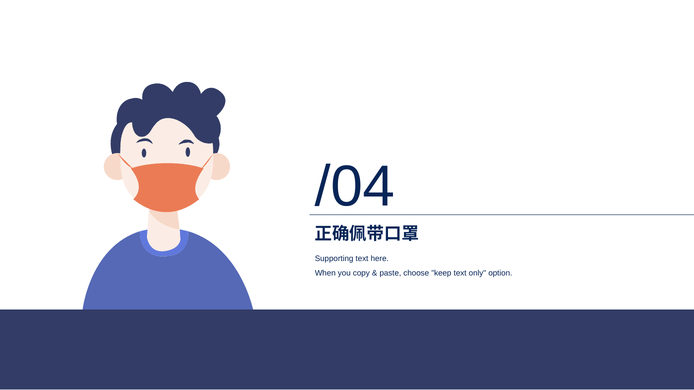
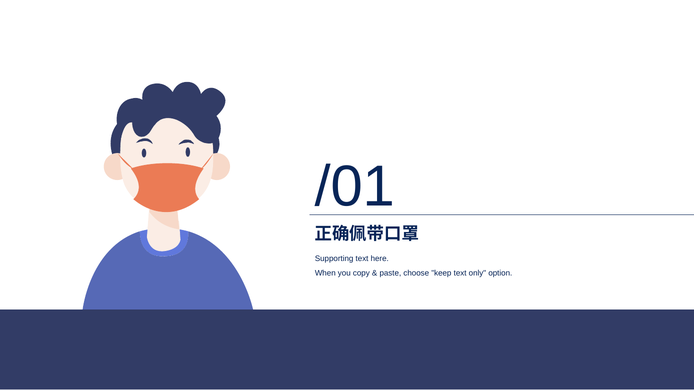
/04: /04 -> /01 (355, 187)
